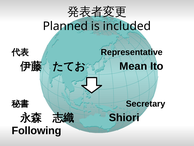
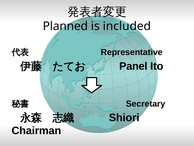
Mean: Mean -> Panel (133, 66)
Following: Following -> Chairman (36, 130)
